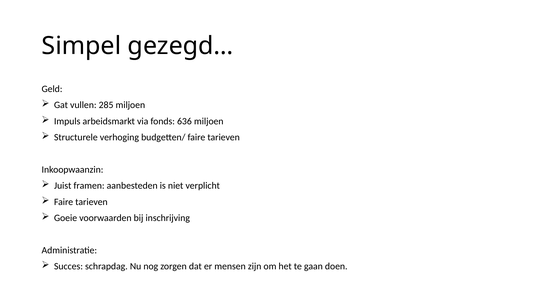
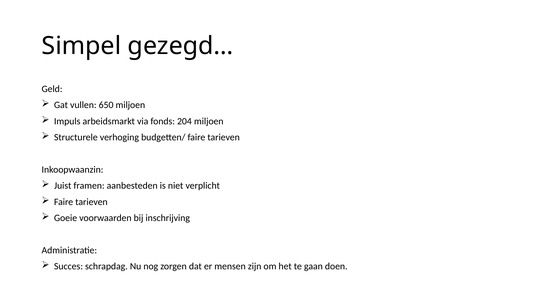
285: 285 -> 650 (106, 105)
636: 636 -> 204 (184, 121)
